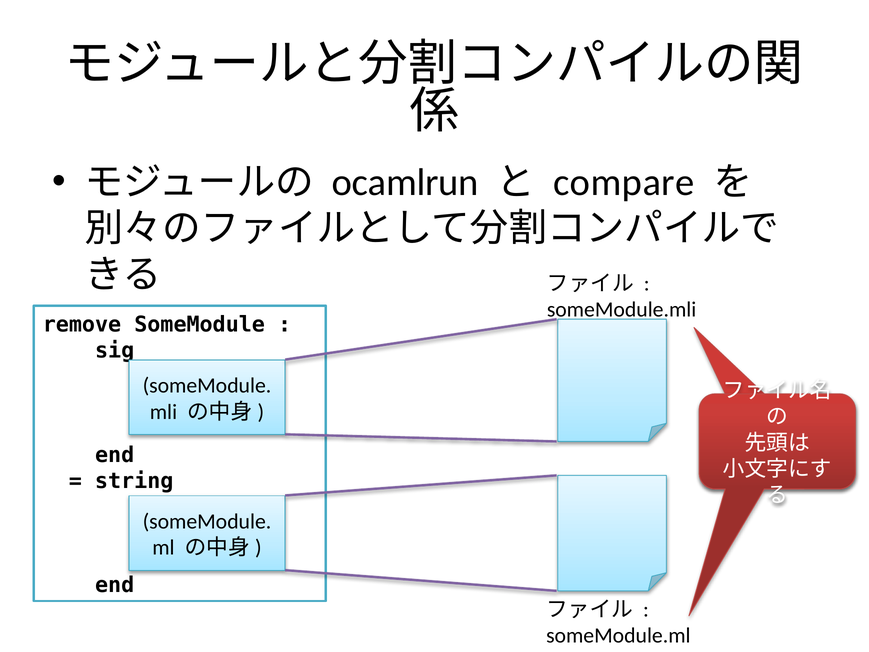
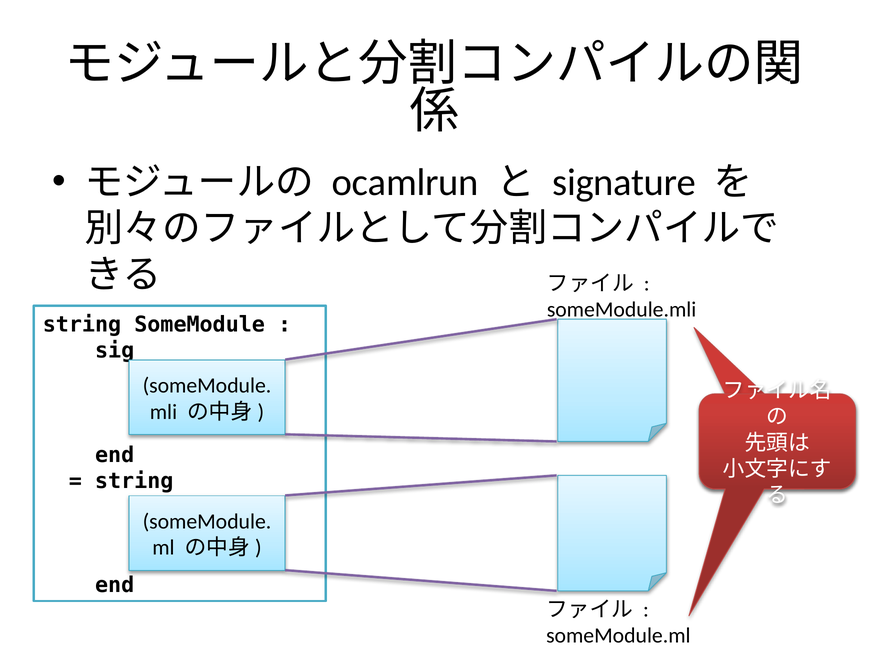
compare: compare -> signature (624, 182)
remove: remove -> string (82, 324)
